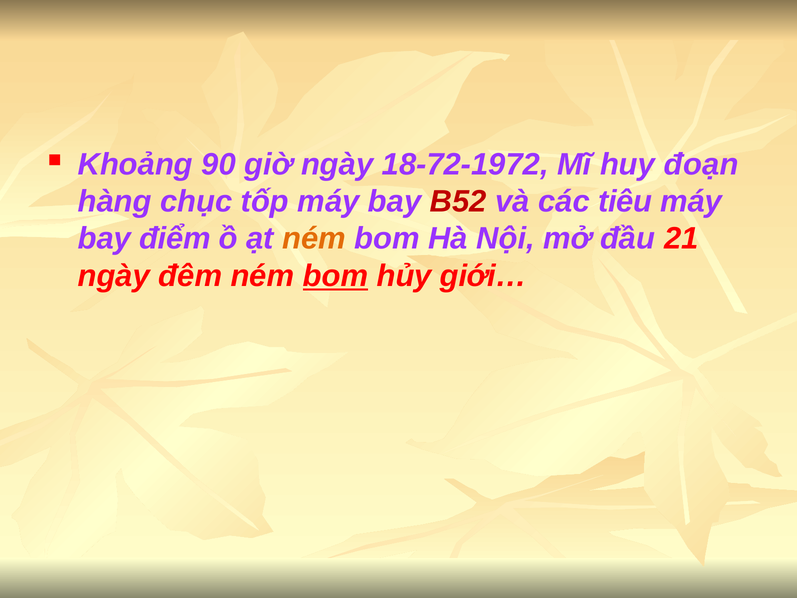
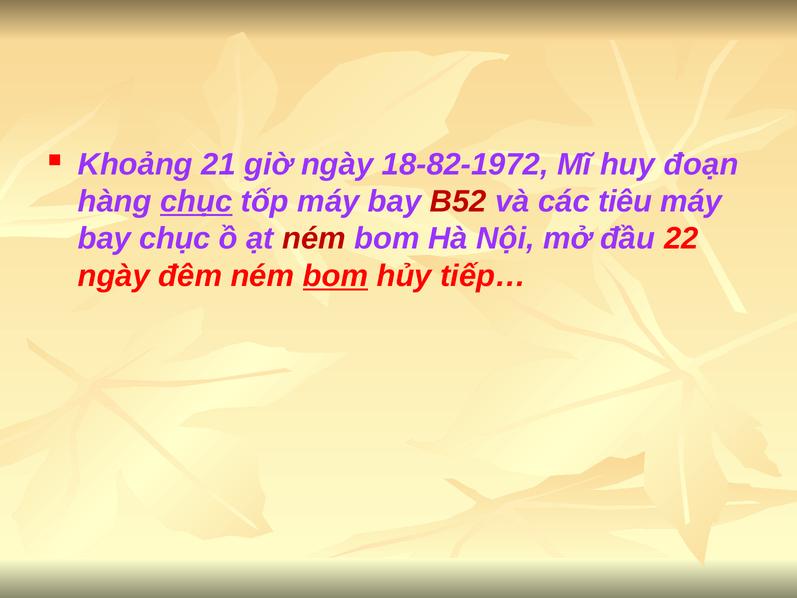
90: 90 -> 21 (219, 164)
18-72-1972: 18-72-1972 -> 18-82-1972 (465, 164)
chục underline: none -> present (196, 201)
bay điểm: điểm -> chục (175, 239)
ném colour: orange -> red (314, 239)
21: 21 -> 22 (682, 239)
giới…: giới… -> tiếp… (483, 276)
